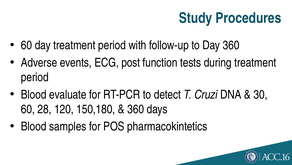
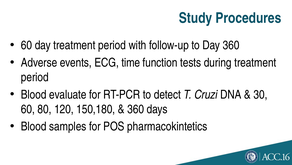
post: post -> time (131, 62)
28: 28 -> 80 (45, 109)
